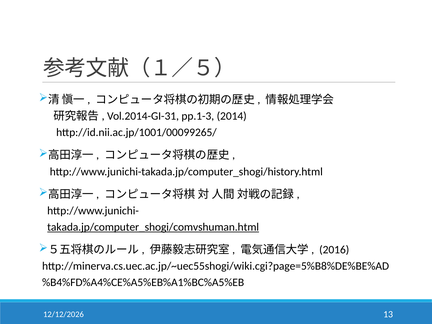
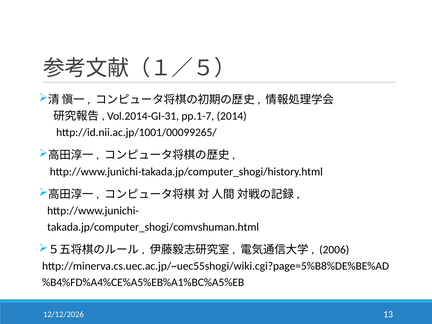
pp.1-3: pp.1-3 -> pp.1-7 (198, 116)
takada.jp/computer_shogi/comvshuman.html underline: present -> none (153, 227)
2016: 2016 -> 2006 (334, 250)
